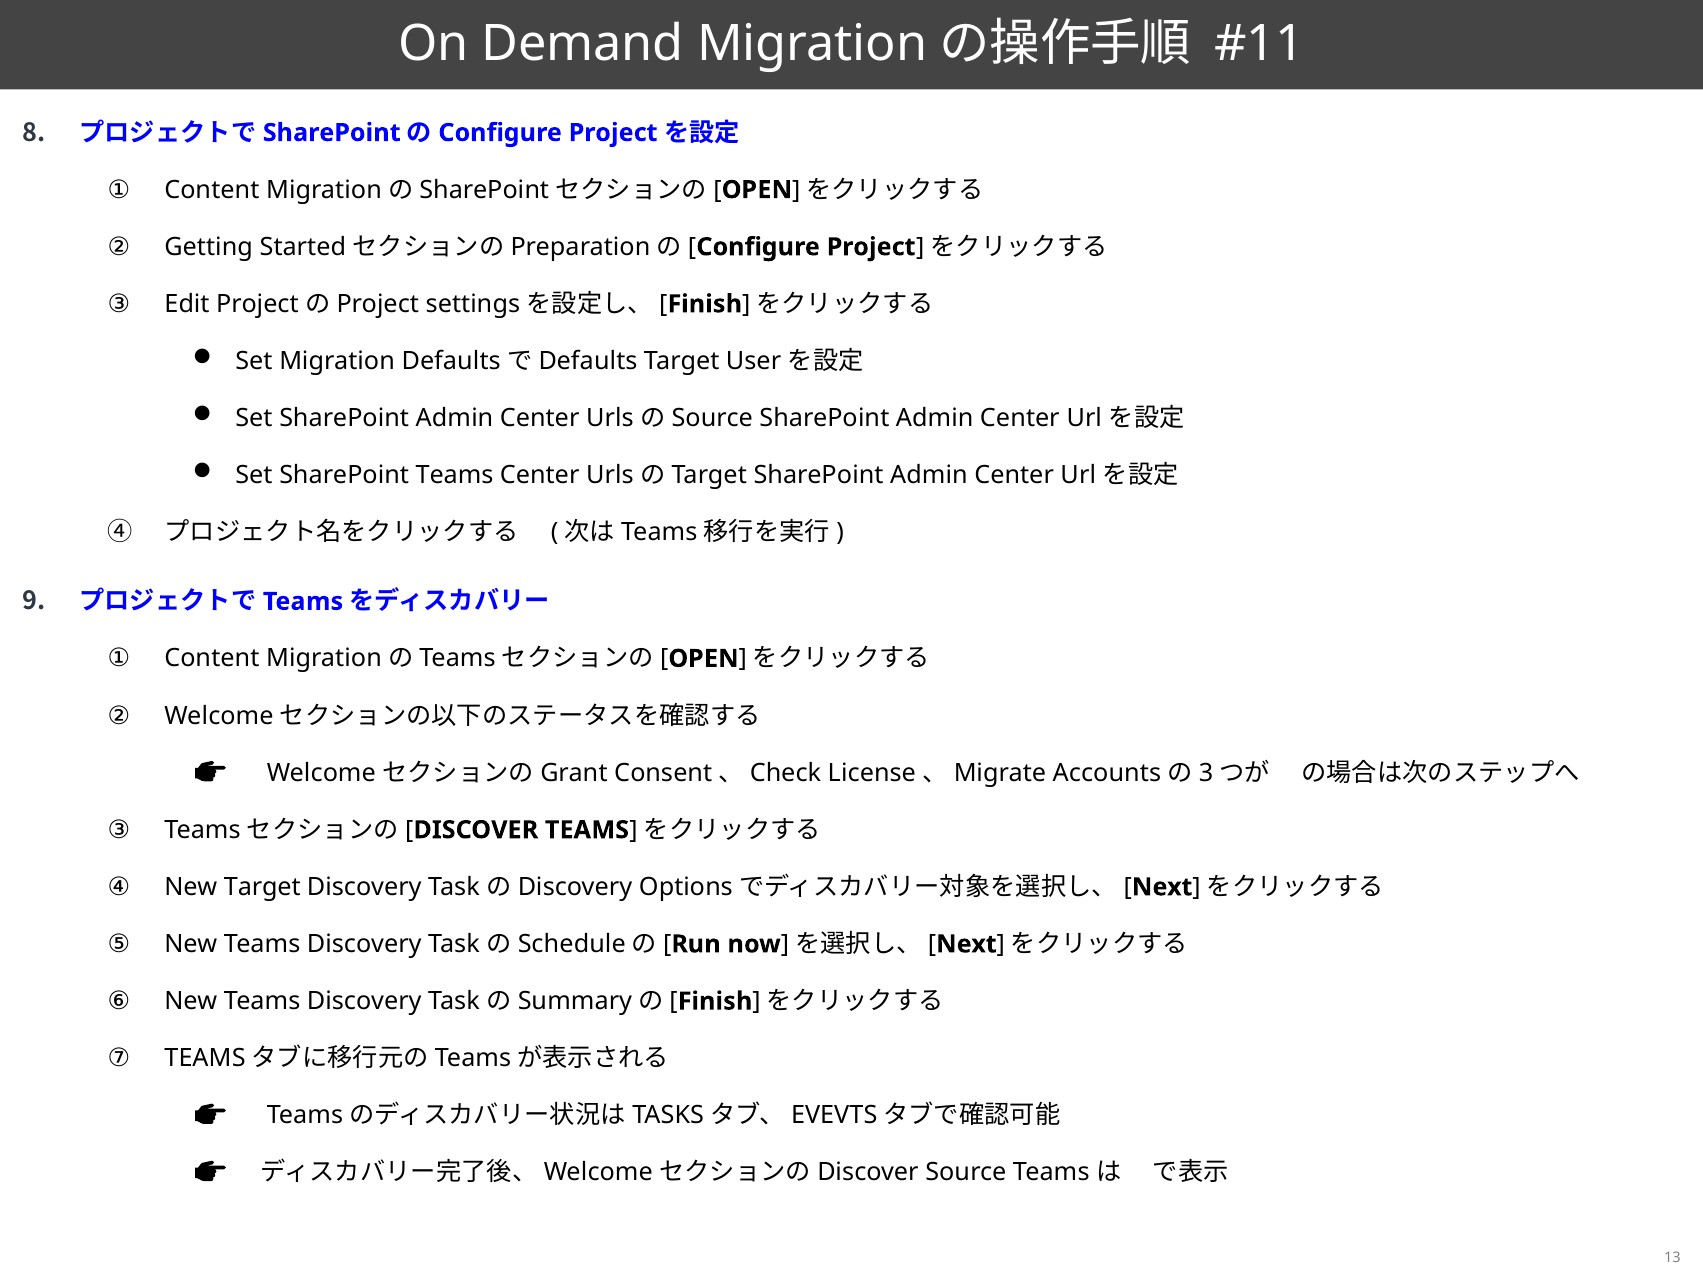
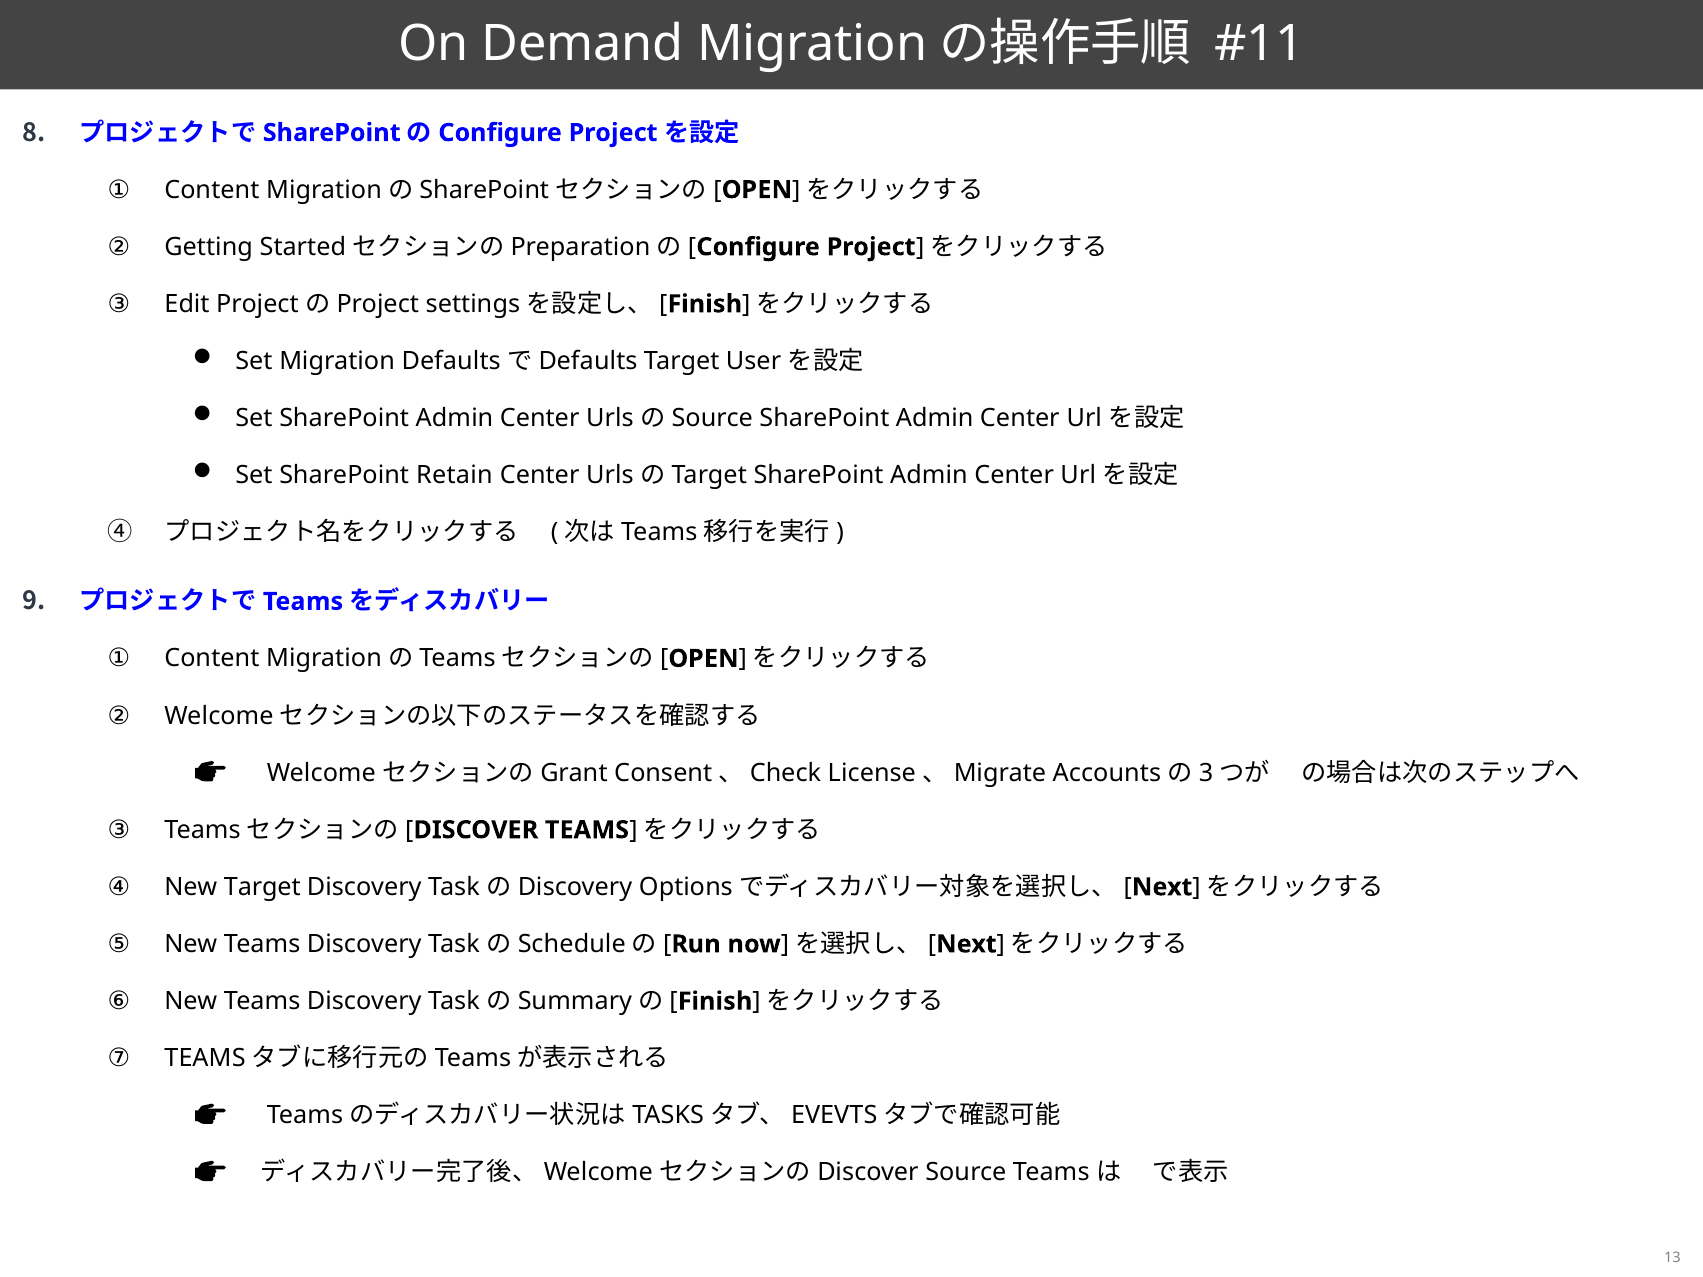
SharePoint Teams: Teams -> Retain (454, 475)
